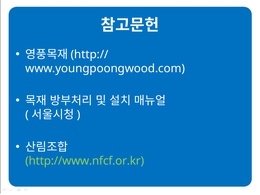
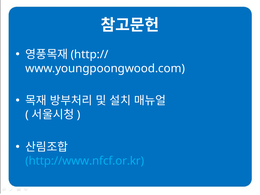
http://www.nfcf.or.kr colour: light green -> light blue (85, 161)
